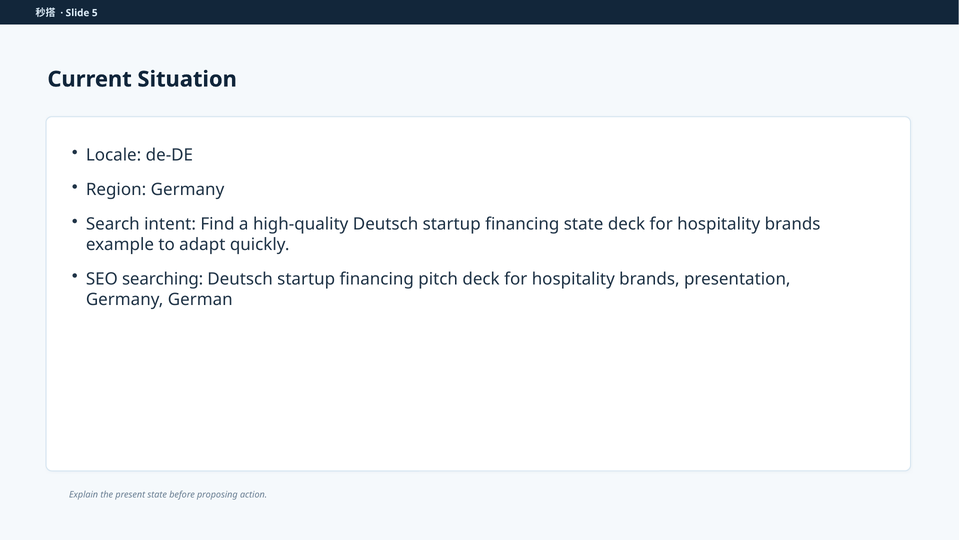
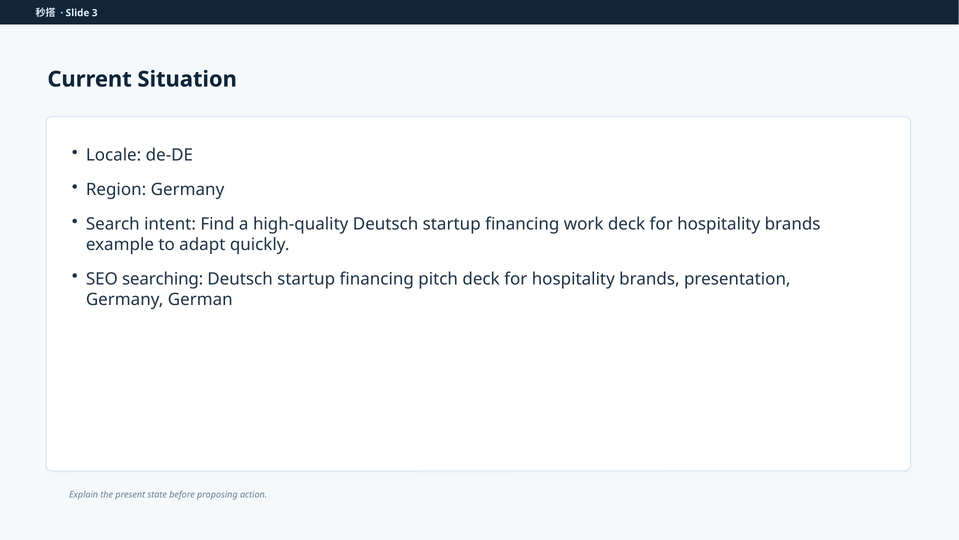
5: 5 -> 3 (95, 13)
financing state: state -> work (584, 224)
